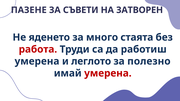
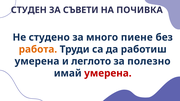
ПАЗЕНЕ: ПАЗЕНЕ -> СТУДЕН (29, 10)
ЗАТВОРЕН: ЗАТВОРЕН -> ПОЧИВКА (140, 10)
яденето: яденето -> студено (49, 37)
стаята: стаята -> пиене (137, 37)
работа colour: red -> orange (38, 49)
